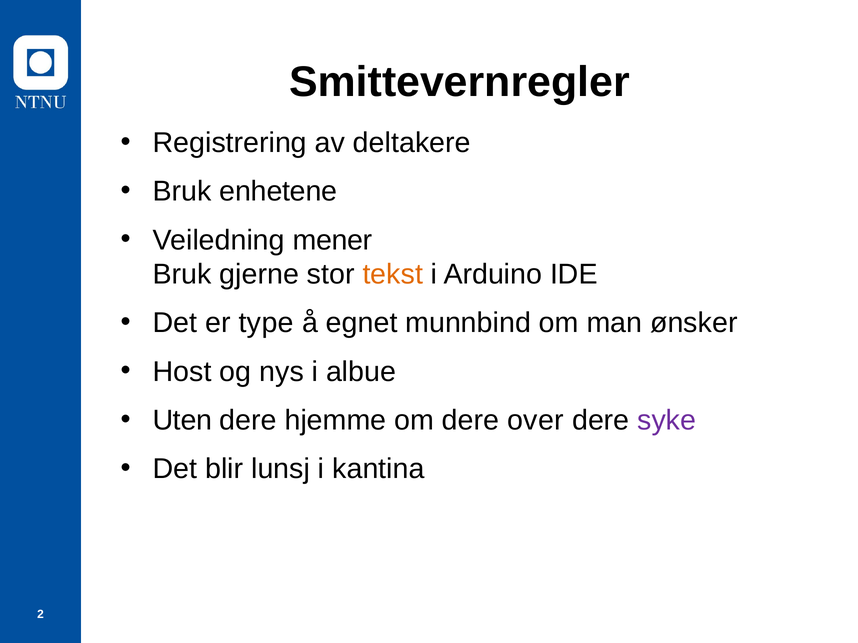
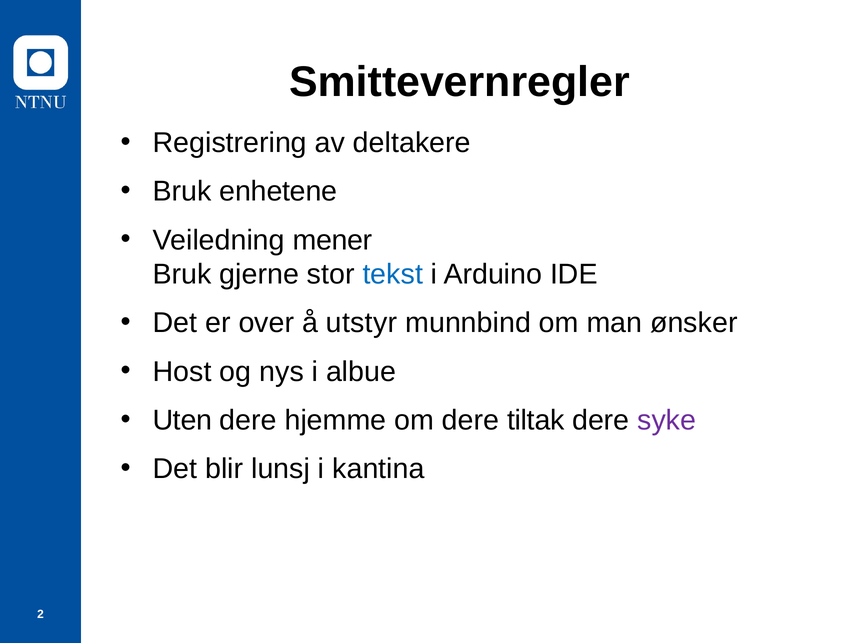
tekst colour: orange -> blue (393, 275)
type: type -> over (266, 323)
egnet: egnet -> utstyr (362, 323)
over: over -> tiltak (536, 421)
